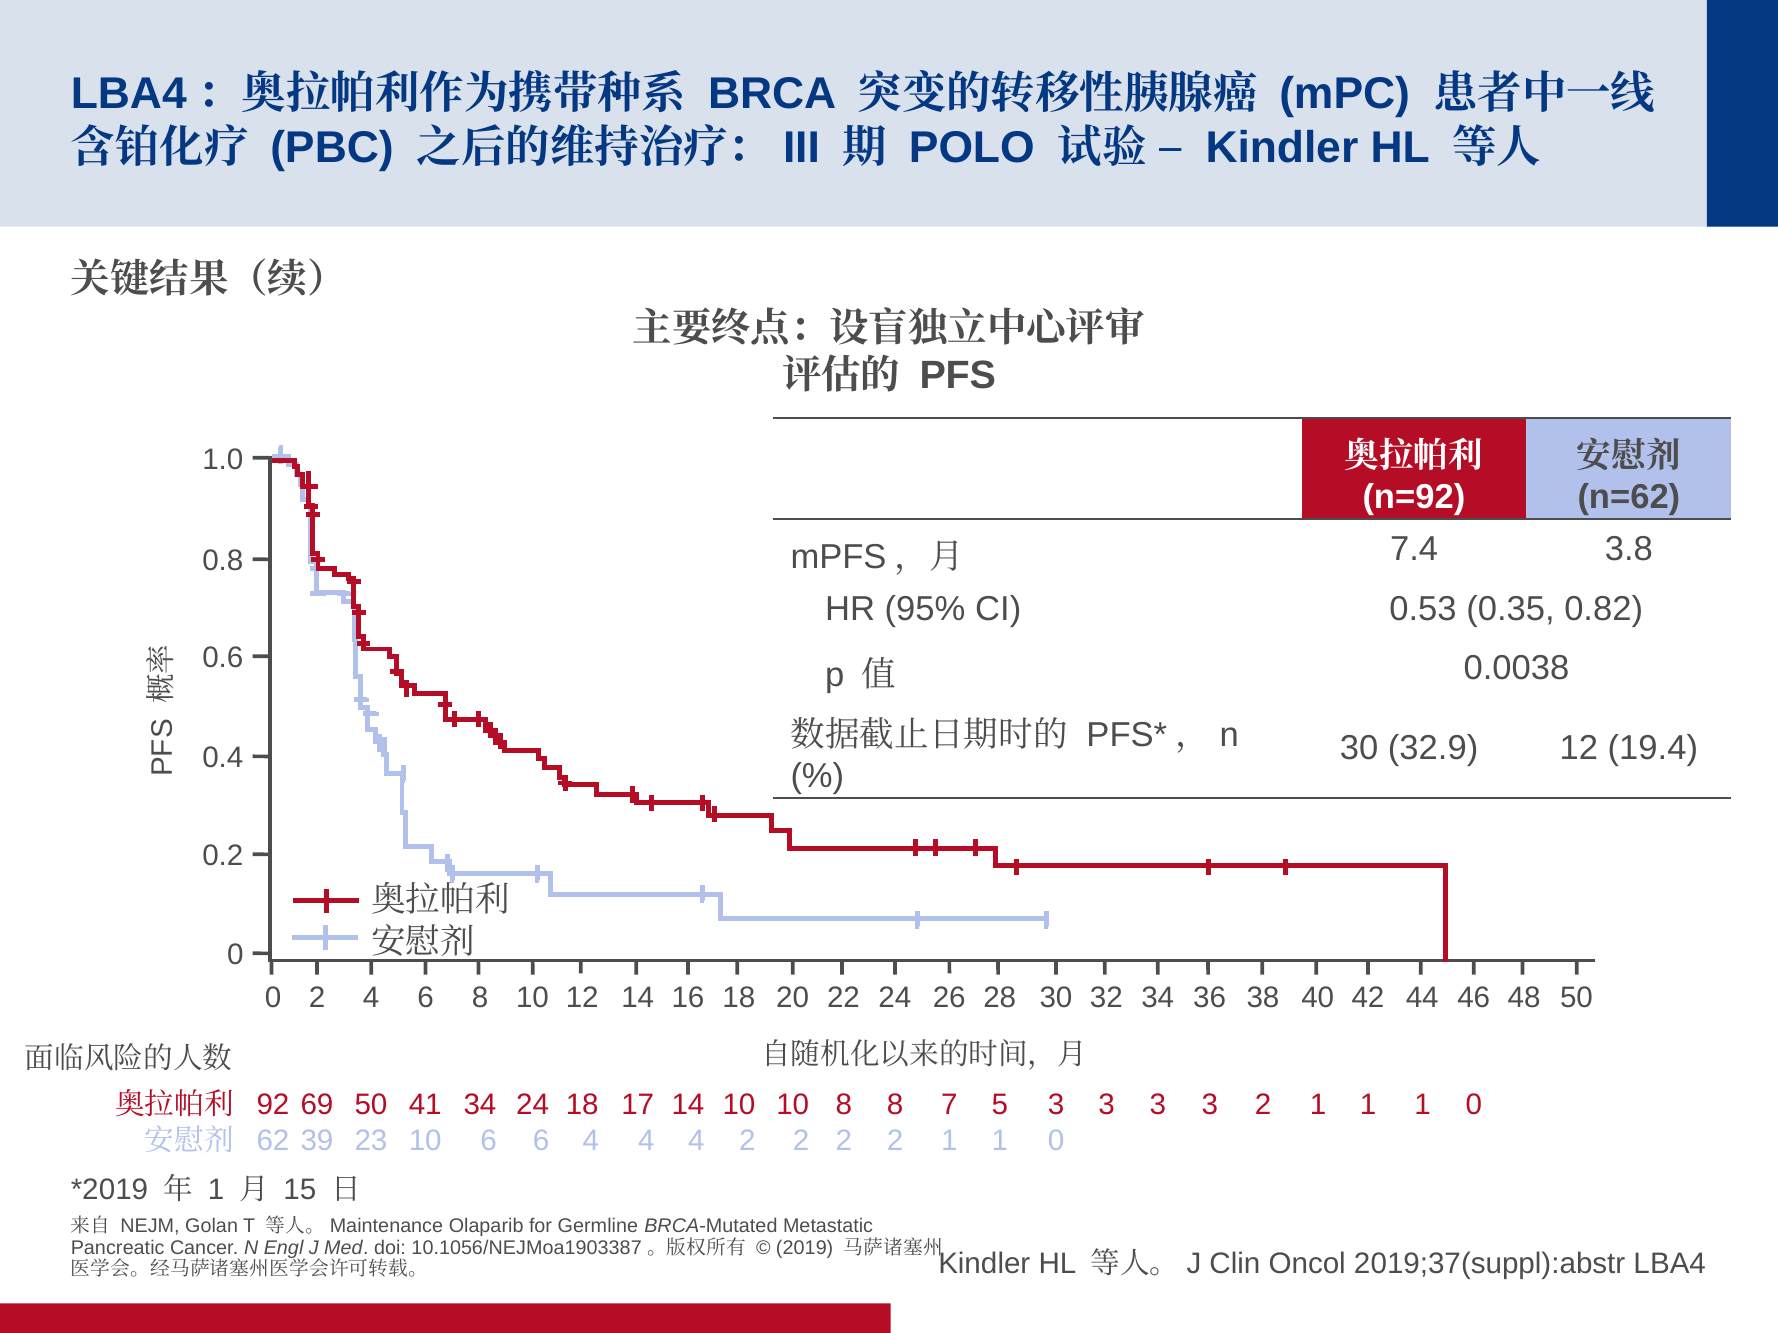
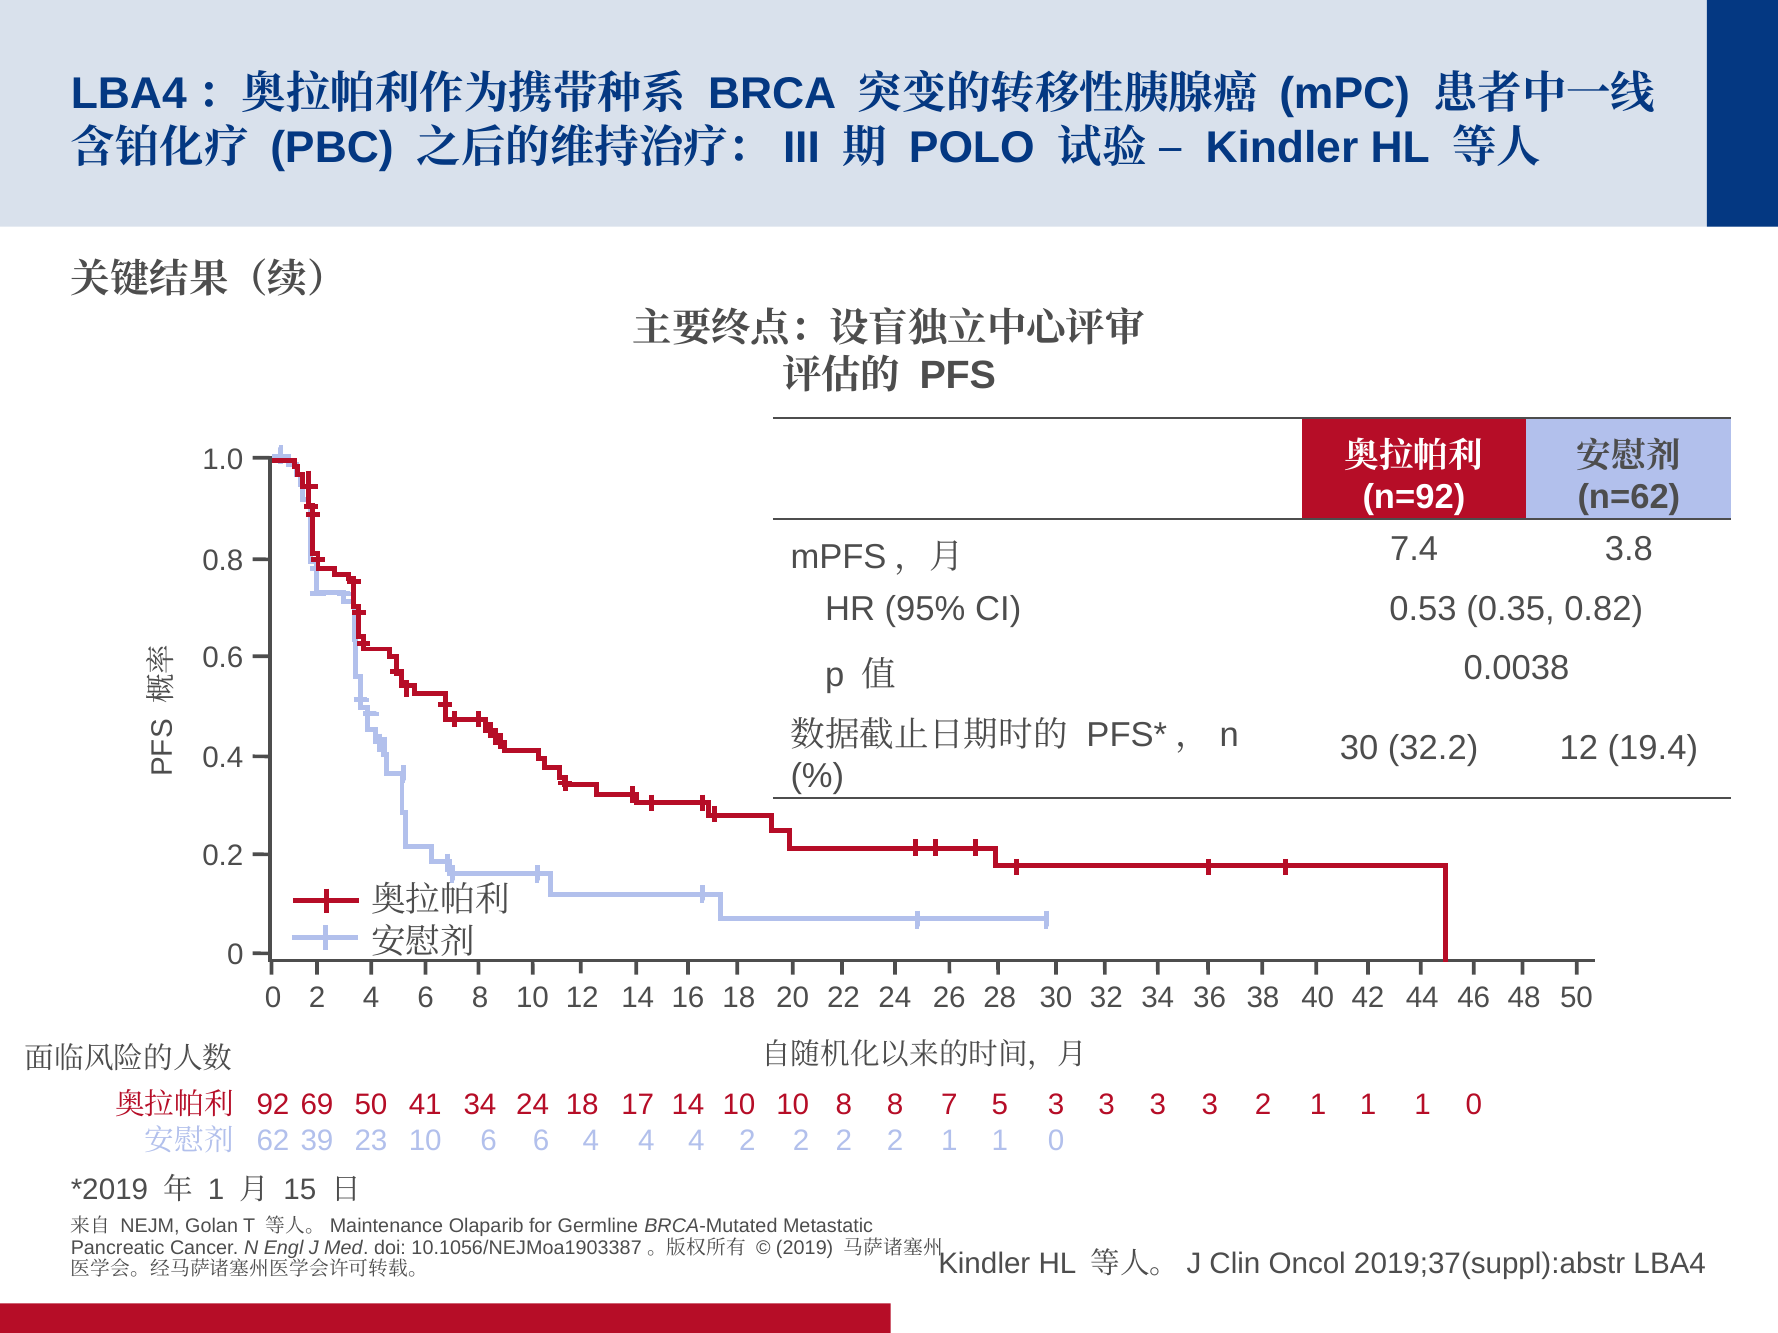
32.9: 32.9 -> 32.2 (1433, 749)
